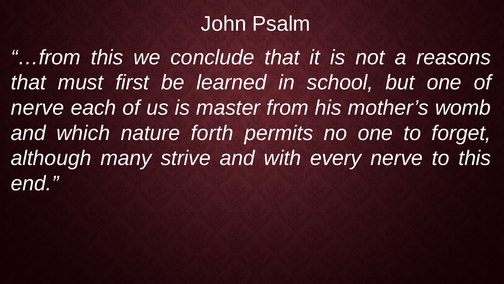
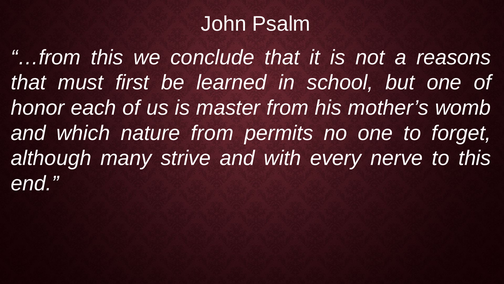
nerve: nerve -> honor (38, 108)
nature forth: forth -> from (212, 133)
